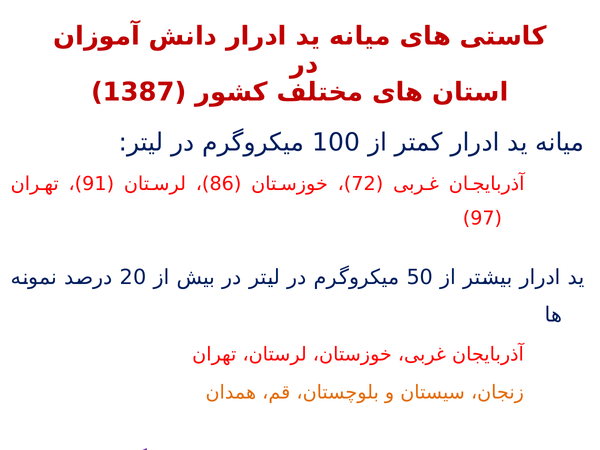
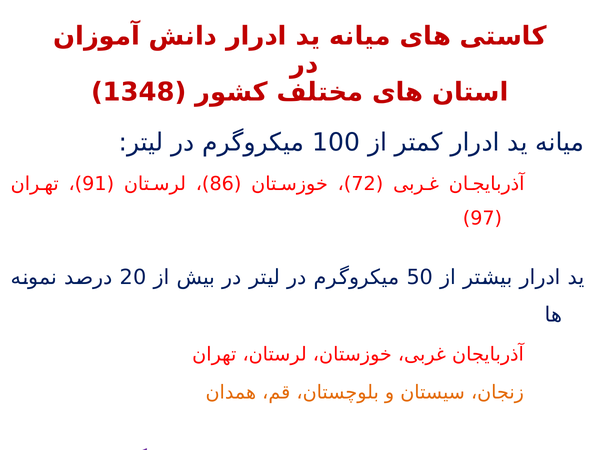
1387: 1387 -> 1348 (139, 92)
